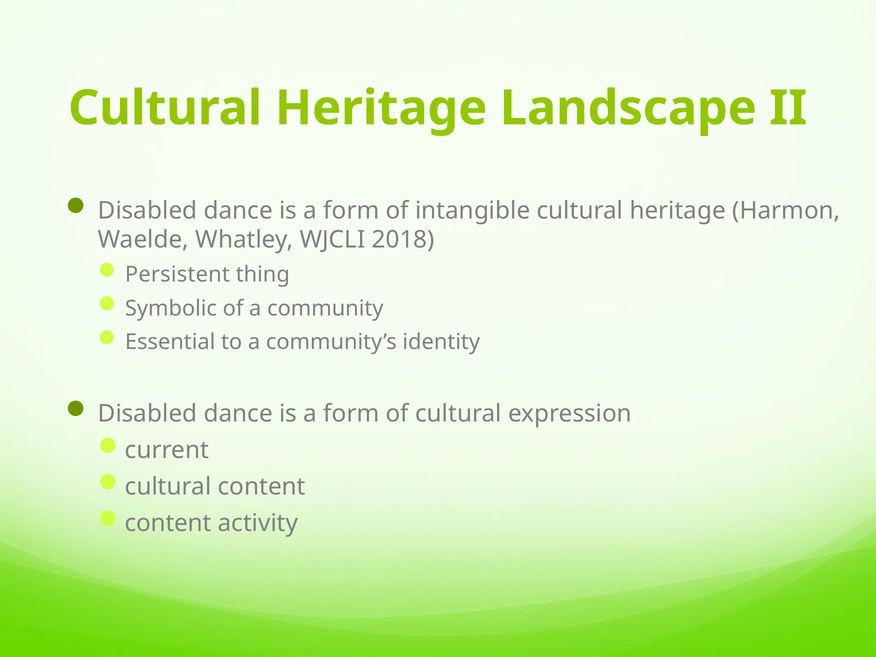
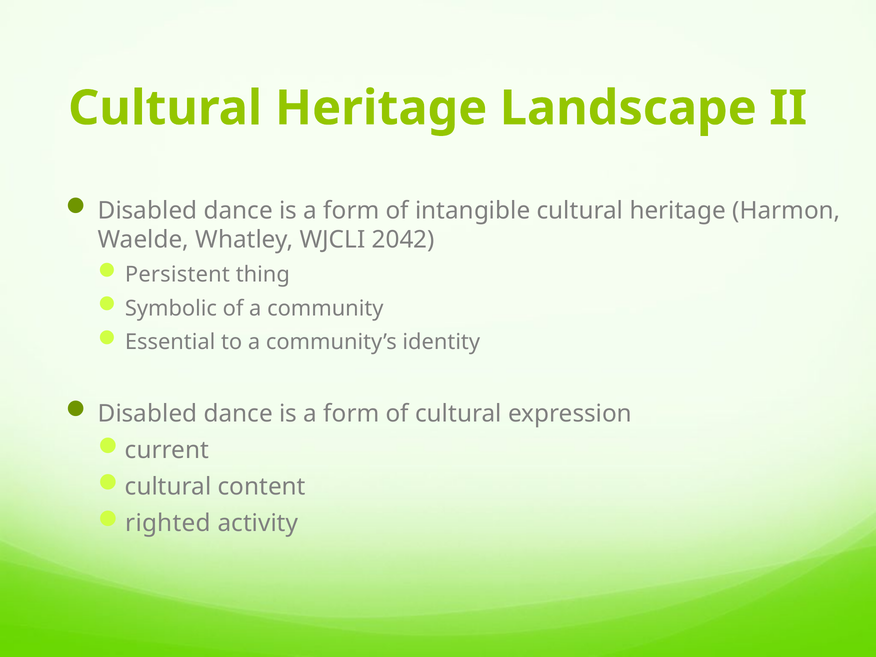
2018: 2018 -> 2042 (403, 240)
content: content -> righted (168, 523)
